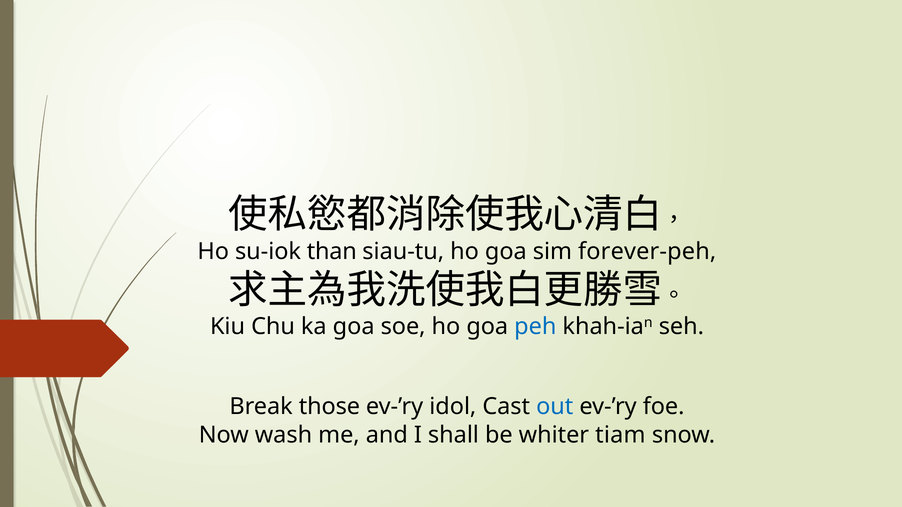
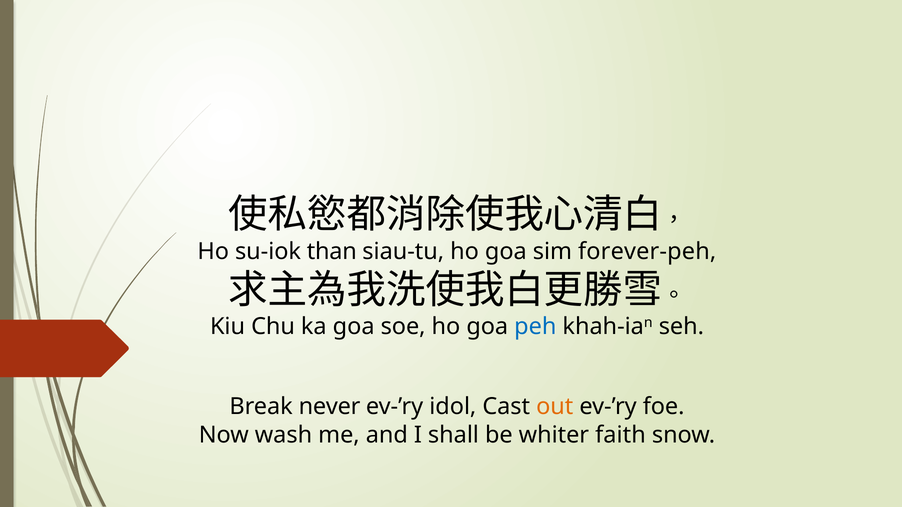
those: those -> never (329, 407)
out colour: blue -> orange (555, 407)
tiam: tiam -> faith (620, 435)
